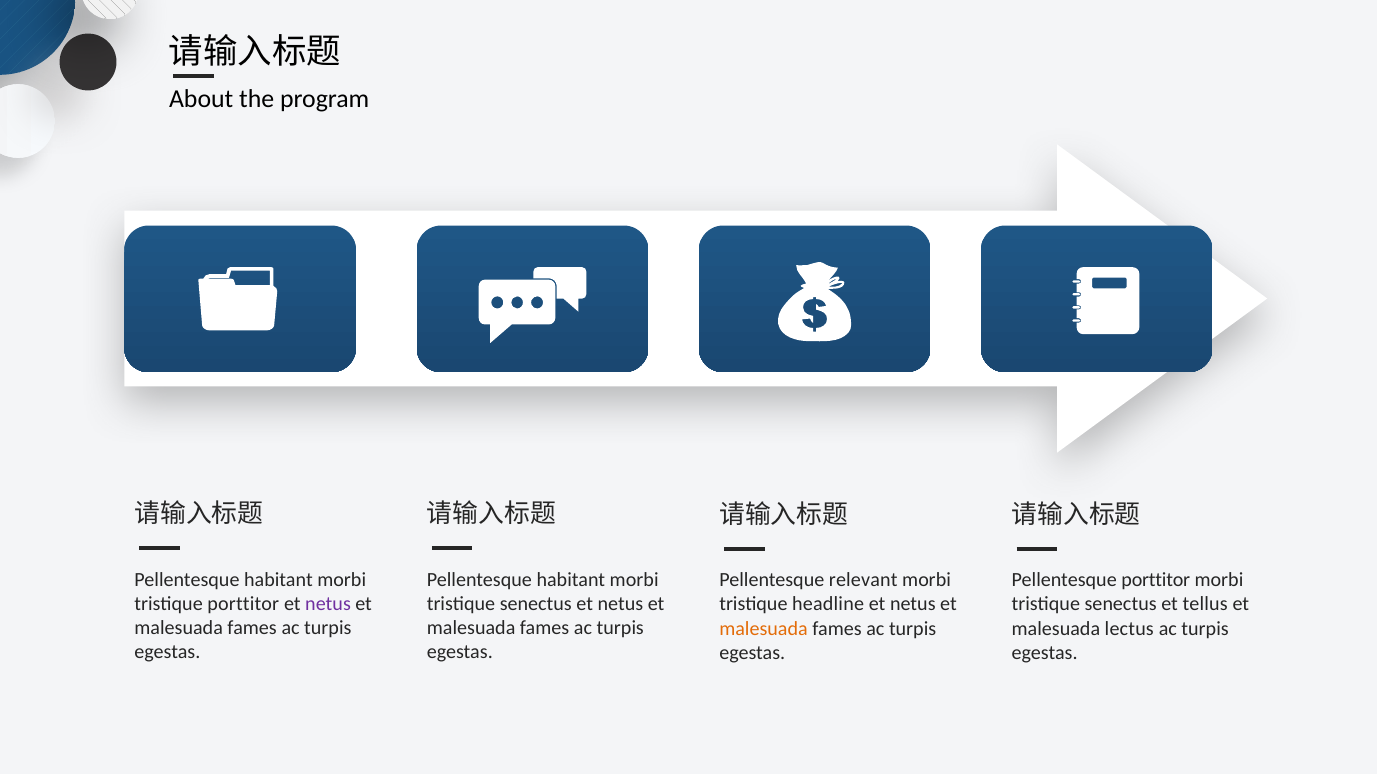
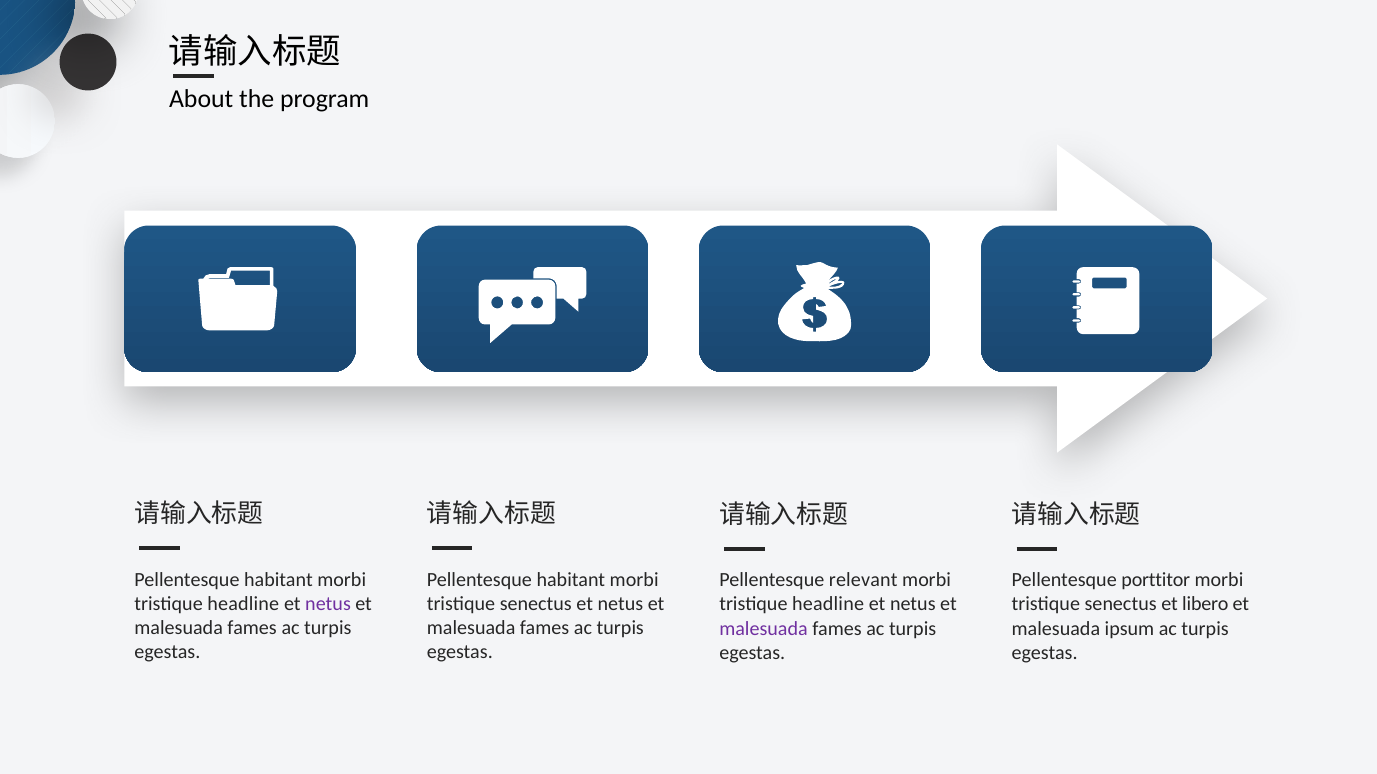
porttitor: porttitor -> headline (243, 604)
tellus: tellus -> libero (1205, 605)
malesuada colour: orange -> purple (764, 629)
lectus: lectus -> ipsum (1129, 629)
